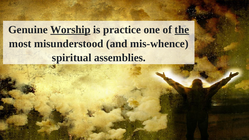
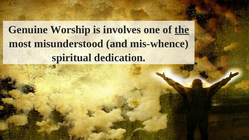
Worship underline: present -> none (70, 30)
practice: practice -> involves (122, 30)
assemblies: assemblies -> dedication (120, 58)
